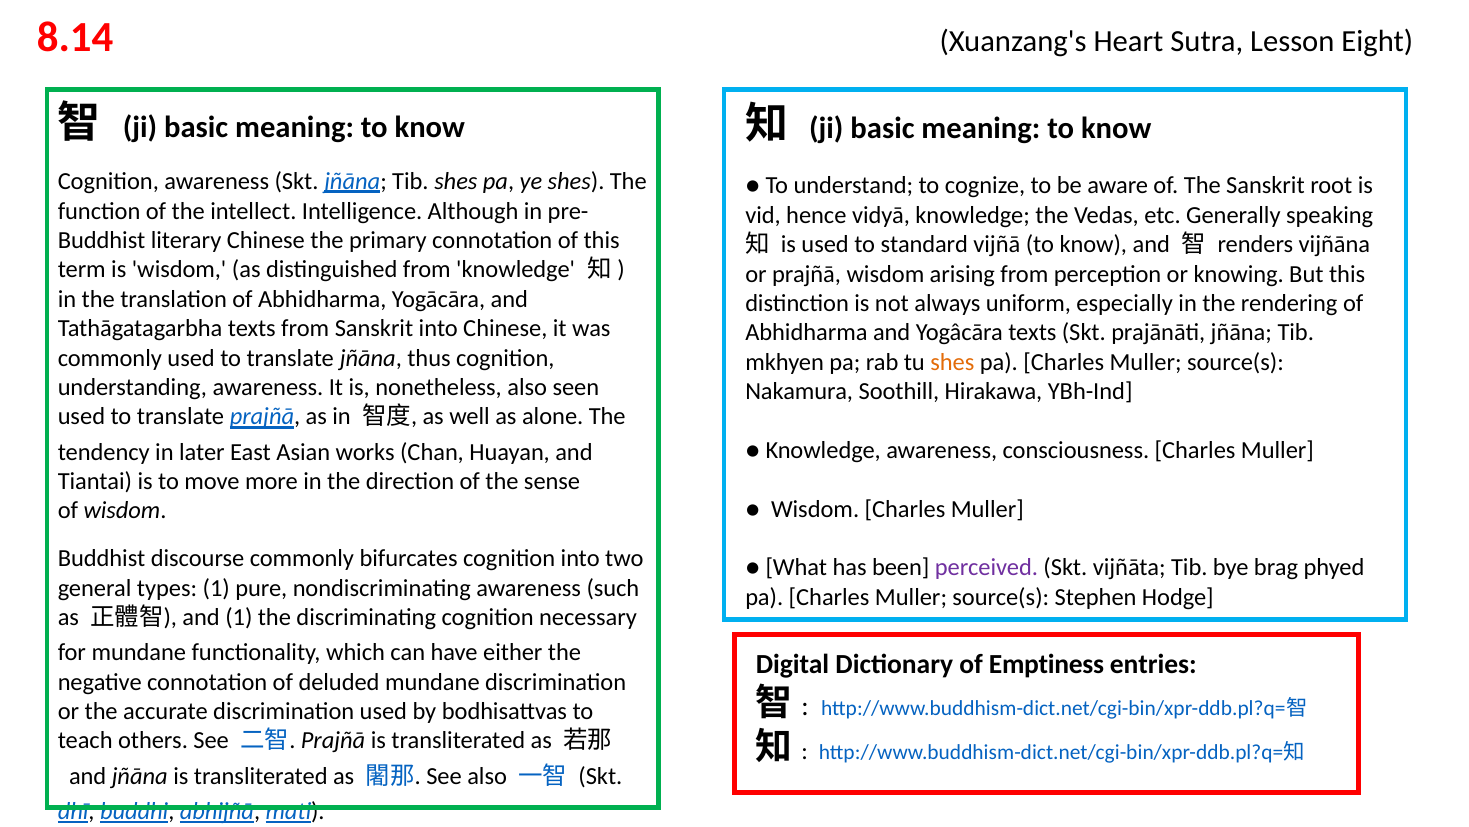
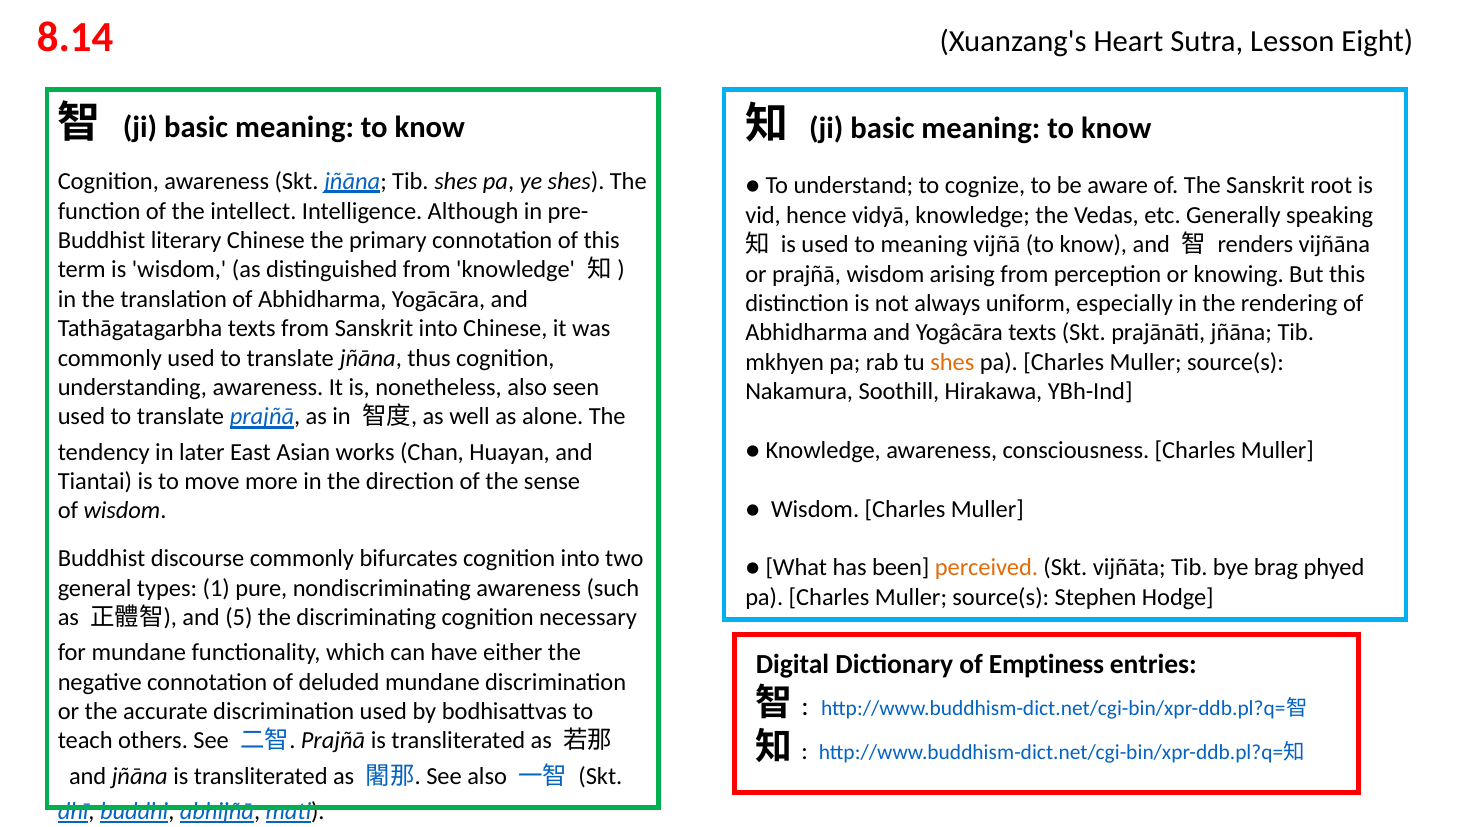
to standard: standard -> meaning (924, 244)
perceived colour: purple -> orange (986, 567)
and 1: 1 -> 5 (239, 617)
